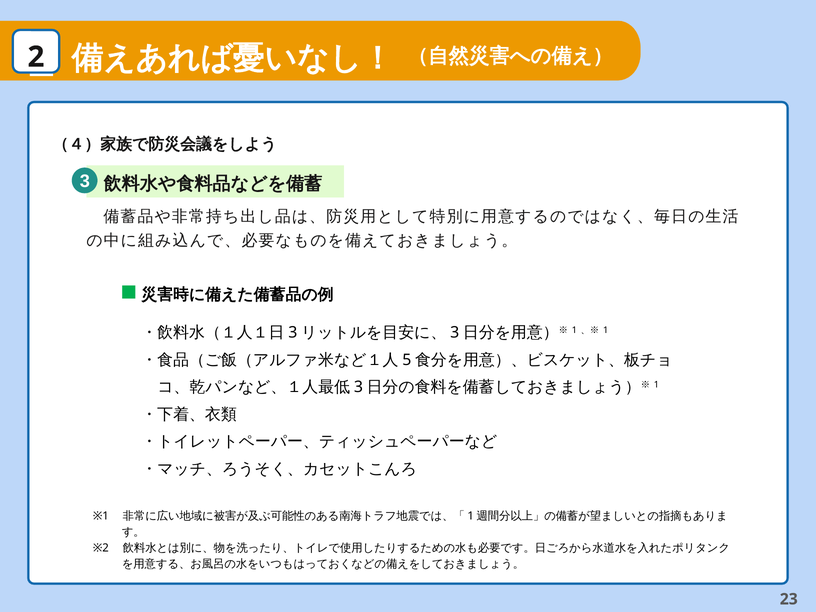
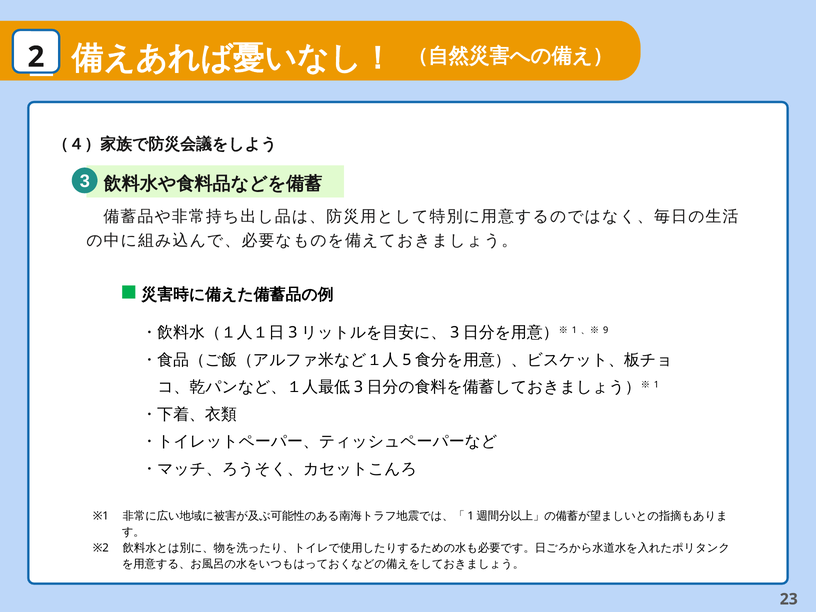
1: 1 -> 9 (606, 330)
